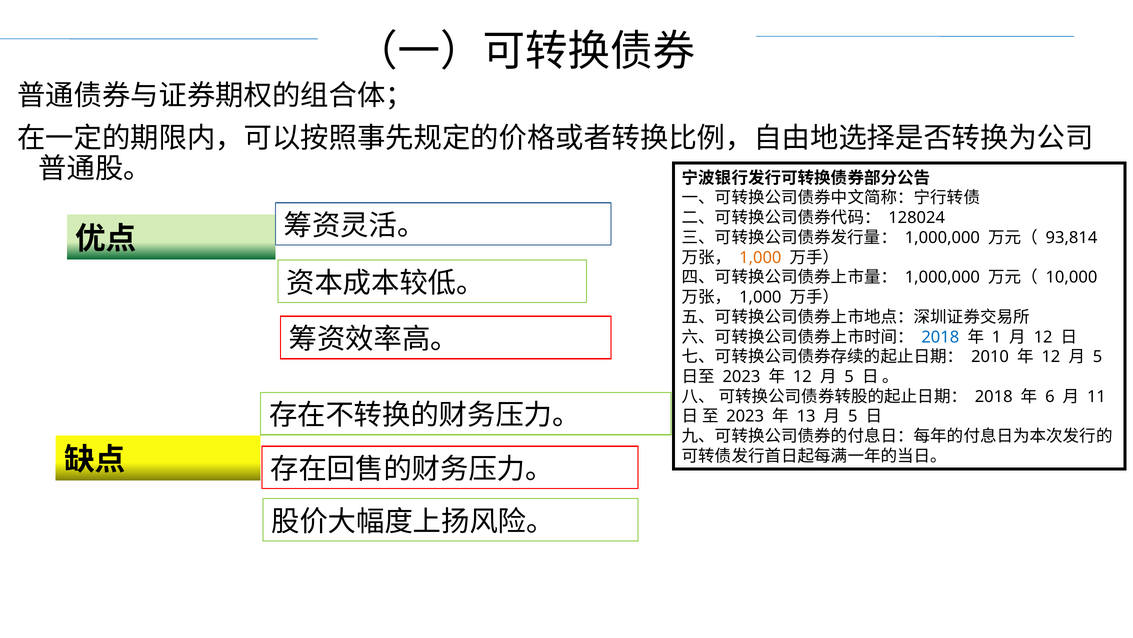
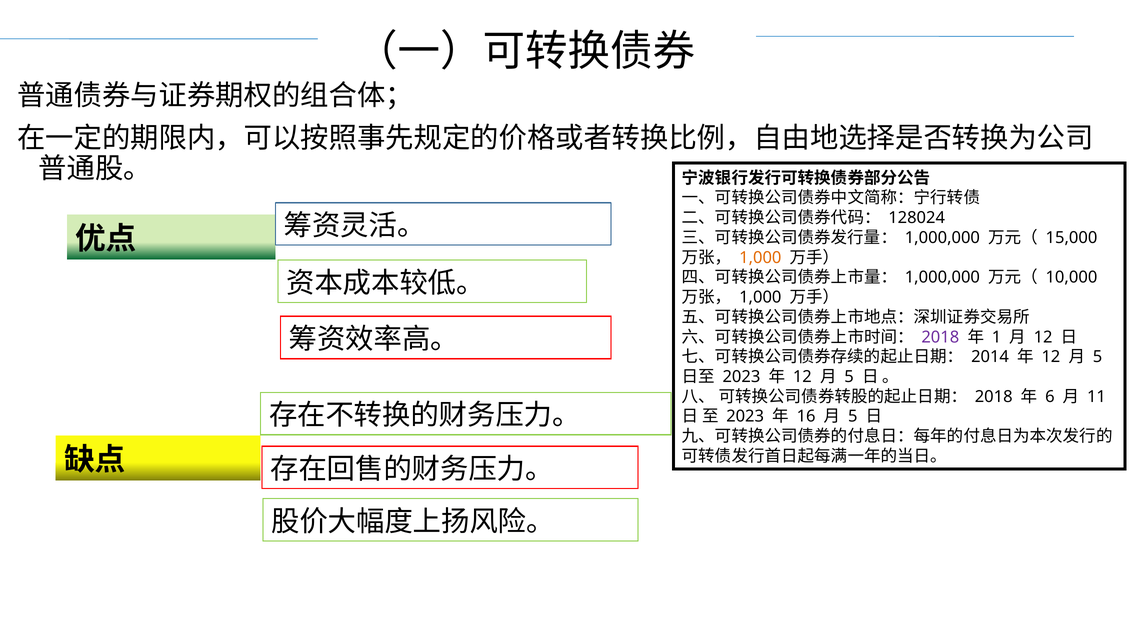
93,814: 93,814 -> 15,000 (1071, 237)
2018 colour: blue -> purple (940, 337)
2010: 2010 -> 2014 (990, 357)
13: 13 -> 16 (806, 416)
